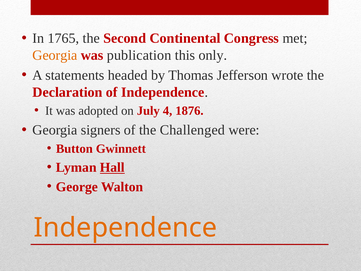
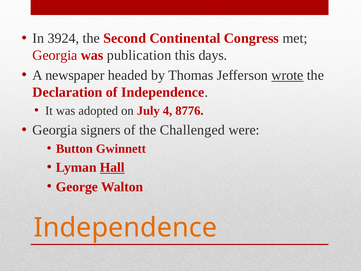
1765: 1765 -> 3924 (63, 38)
Georgia colour: orange -> red (55, 55)
only: only -> days (213, 55)
statements: statements -> newspaper (75, 75)
wrote underline: none -> present (287, 75)
1876: 1876 -> 8776 (189, 111)
